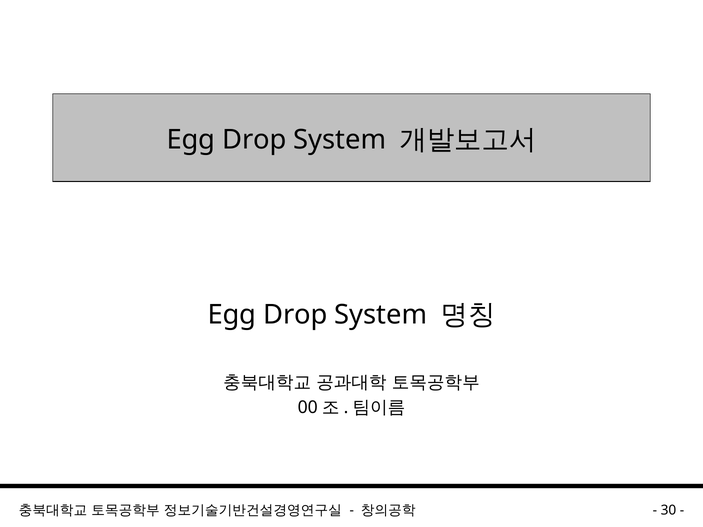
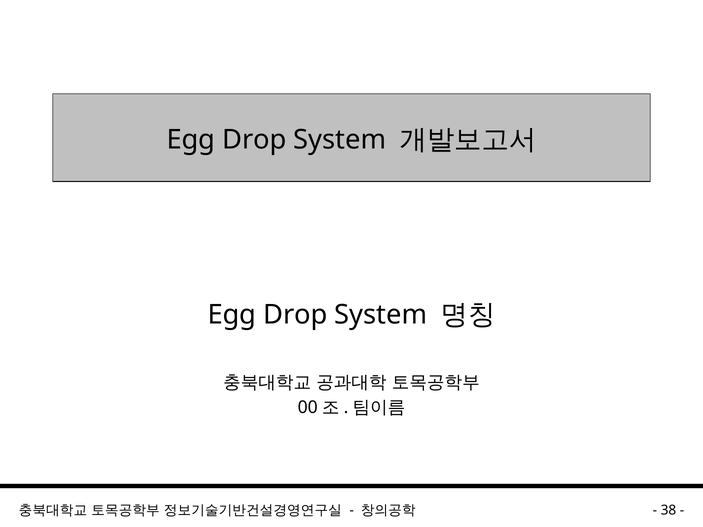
30: 30 -> 38 (668, 511)
